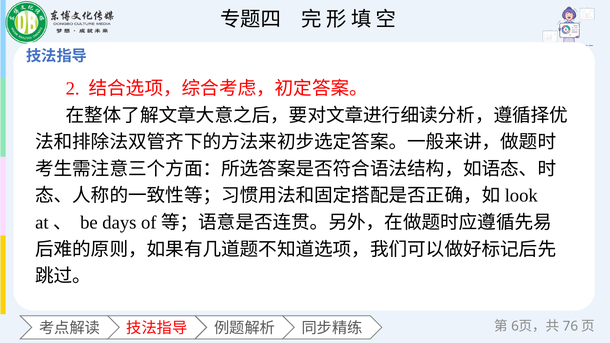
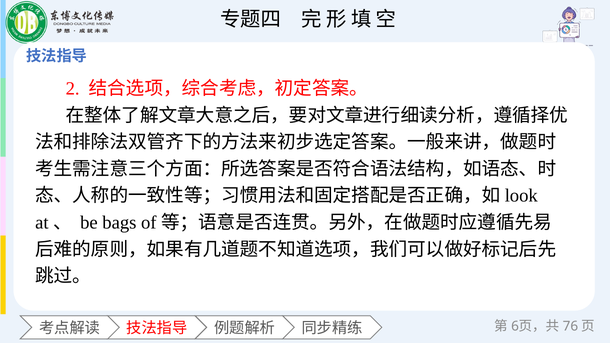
days: days -> bags (119, 223)
